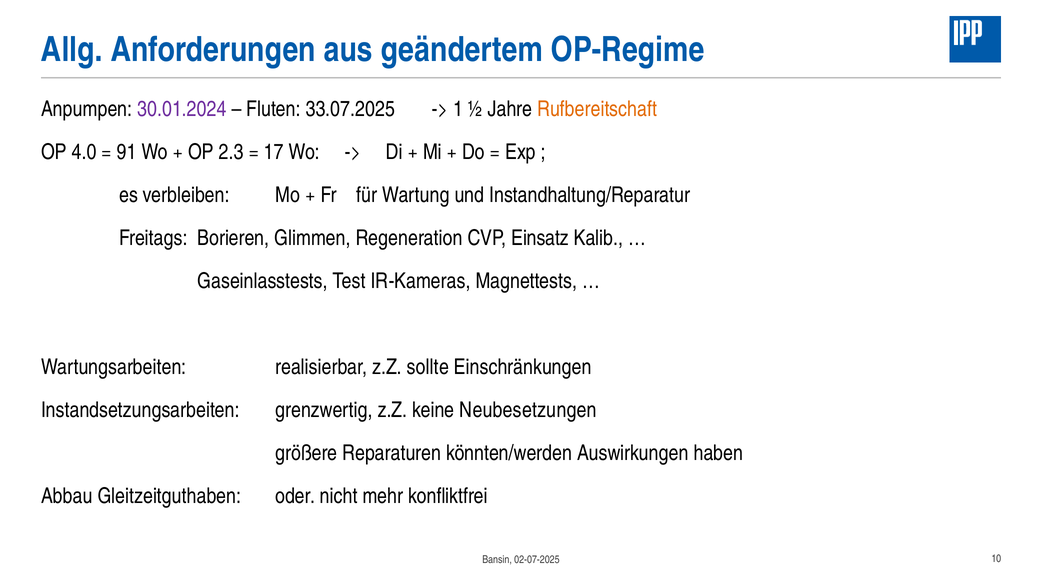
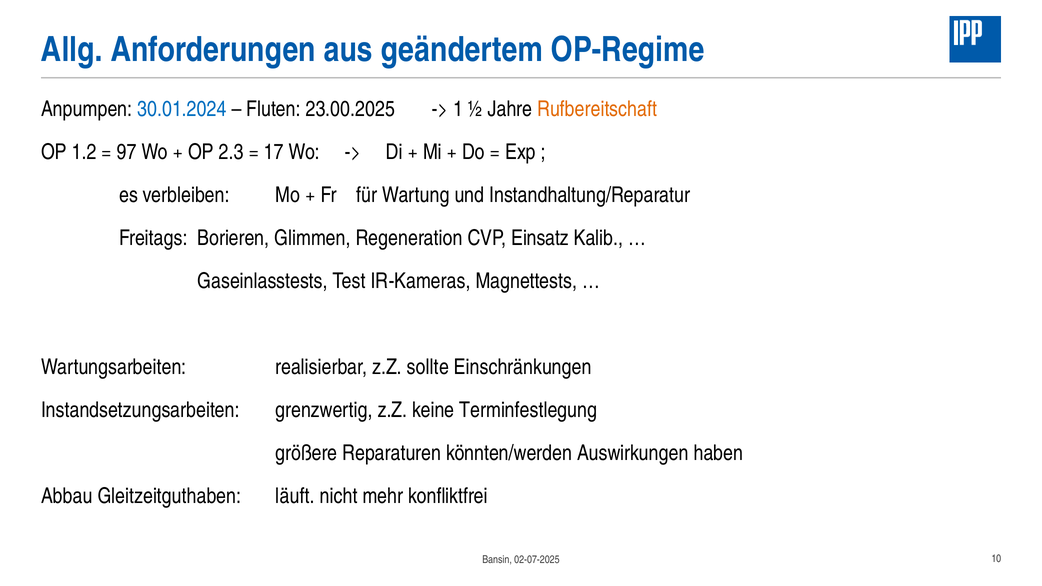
30.01.2024 colour: purple -> blue (182, 109)
33.07.2025: 33.07.2025 -> 23.00.2025 (350, 109)
4.0: 4.0 -> 1.2 (84, 152)
91: 91 -> 97 (127, 152)
Neubesetzungen: Neubesetzungen -> Terminfestlegung (528, 410)
oder: oder -> läuft (295, 496)
